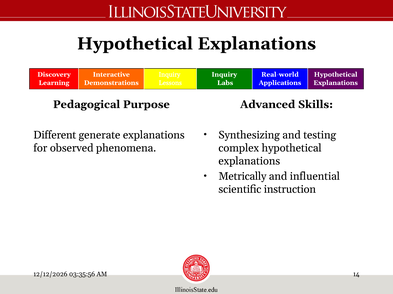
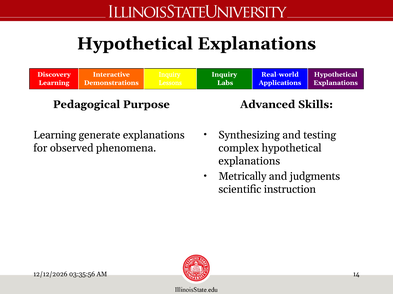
Different: Different -> Learning (55, 135)
influential: influential -> judgments (315, 177)
